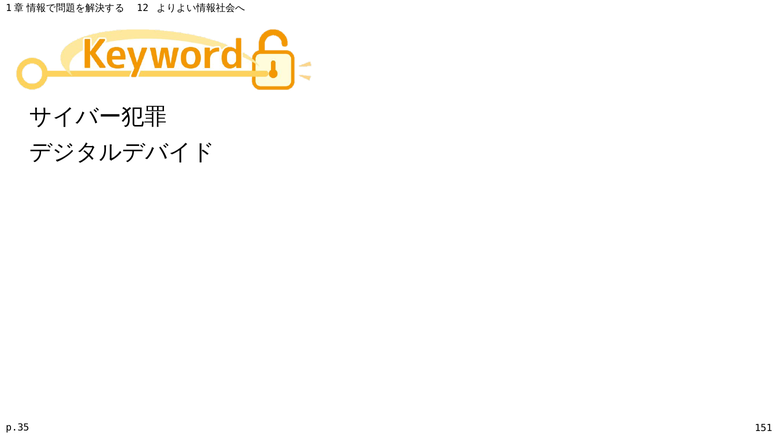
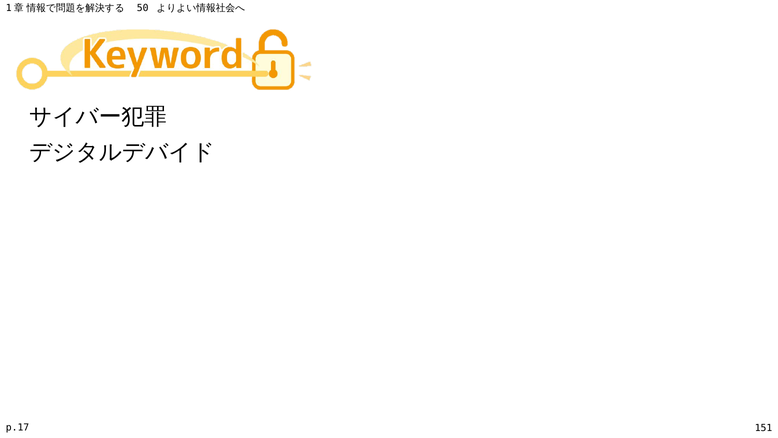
12: 12 -> 50 (143, 8)
p.35: p.35 -> p.17 (18, 427)
